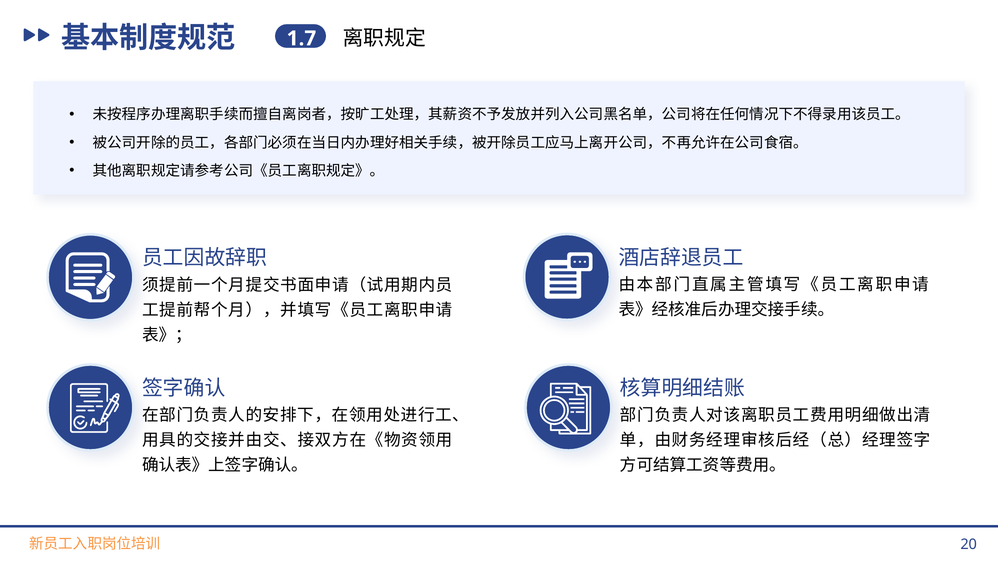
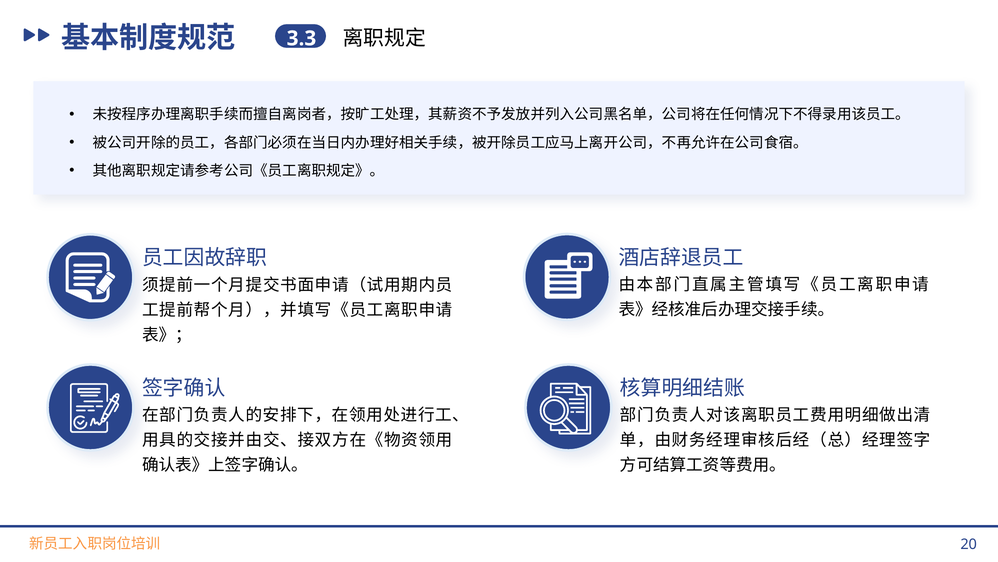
1.7: 1.7 -> 3.3 (301, 38)
